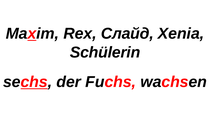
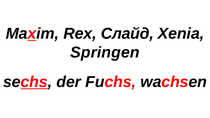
Schülerin: Schülerin -> Springen (105, 52)
